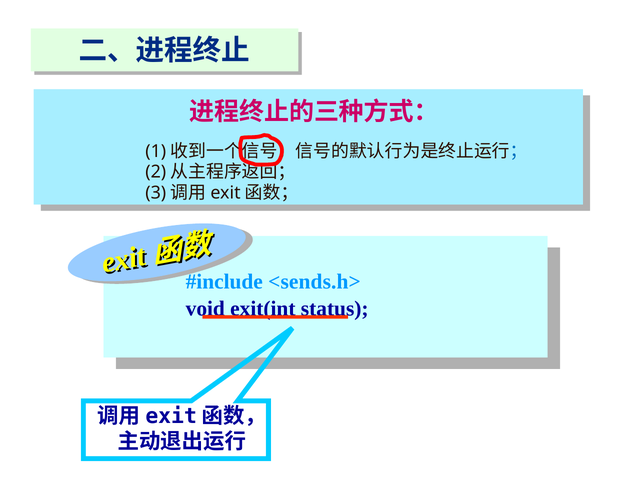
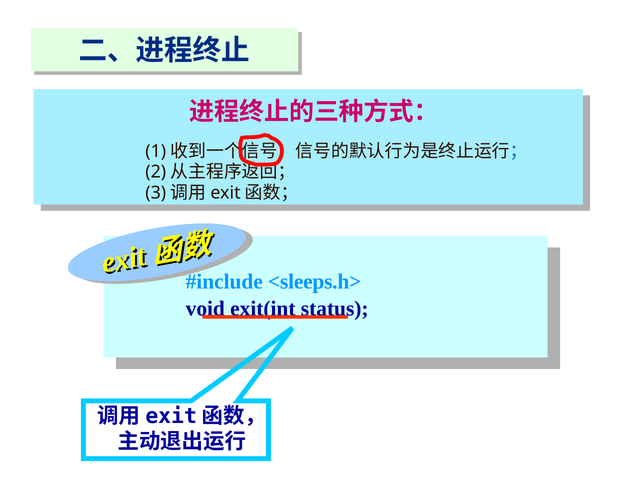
<sends.h>: <sends.h> -> <sleeps.h> (315, 282)
